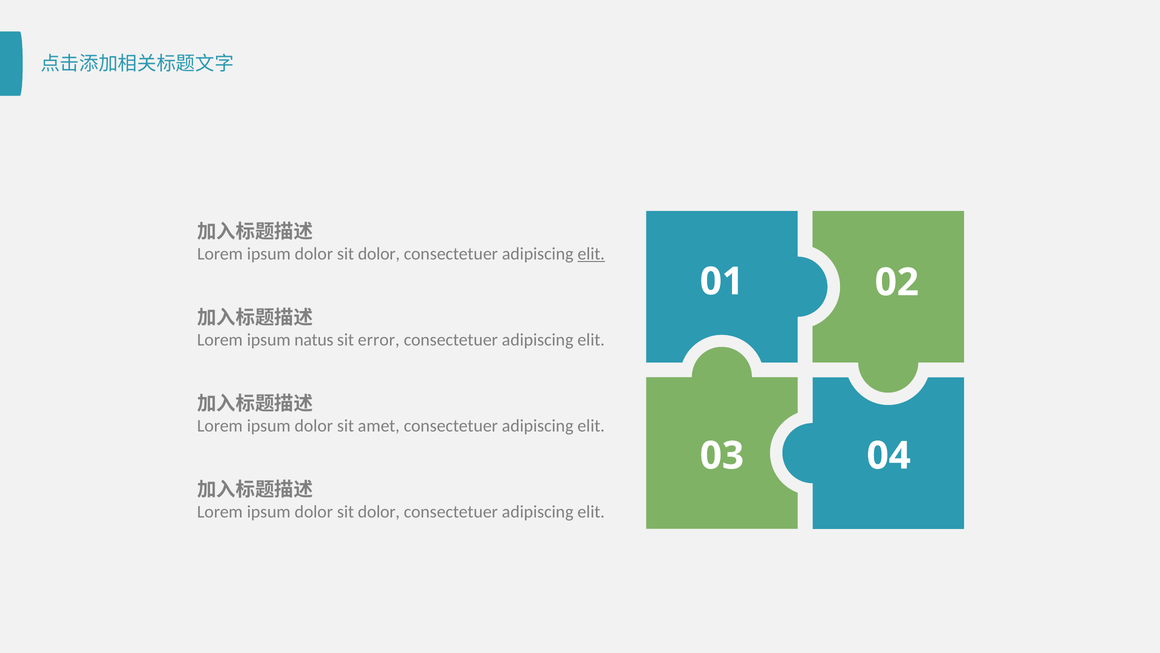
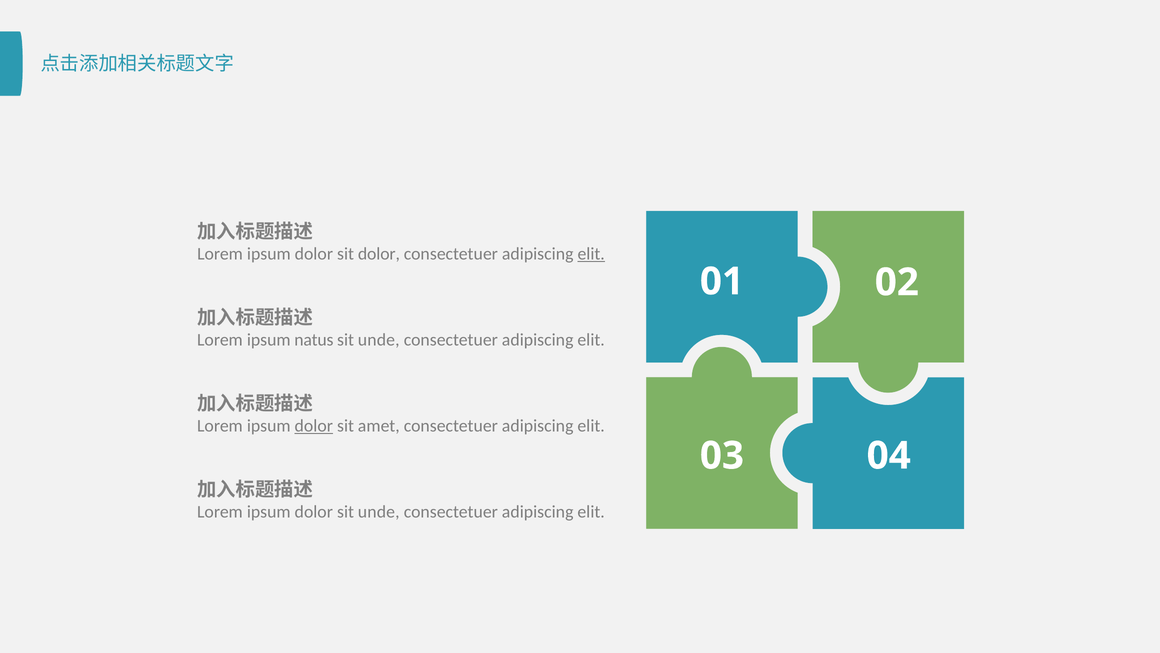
error: error -> unde (379, 340)
dolor underline: none -> present (314, 426)
dolor: dolor -> unde (379, 511)
